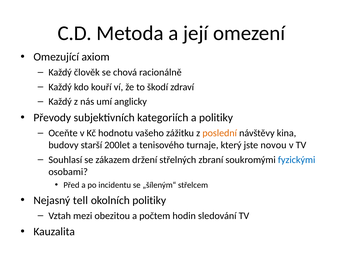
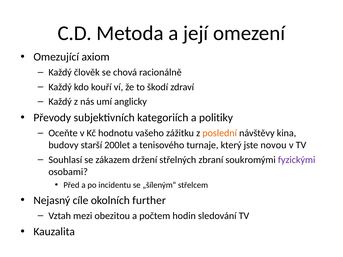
fyzickými colour: blue -> purple (297, 160)
tell: tell -> cíle (81, 200)
okolních politiky: politiky -> further (149, 200)
